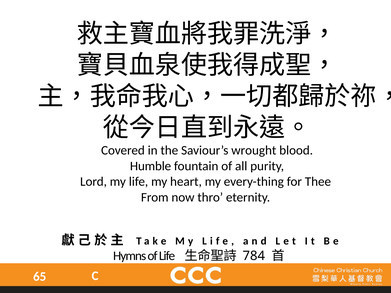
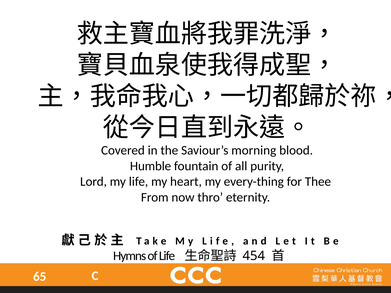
wrought: wrought -> morning (254, 151)
784: 784 -> 454 (254, 256)
